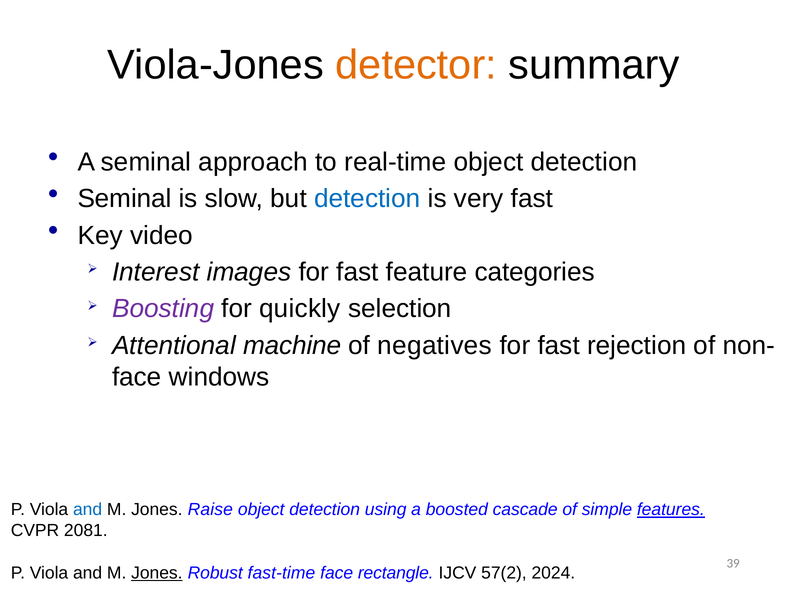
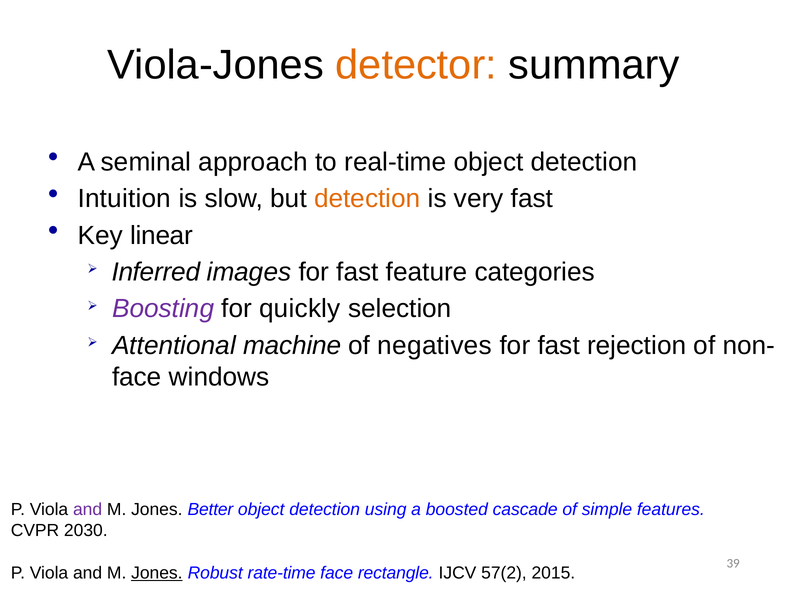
Seminal: Seminal -> Intuition (124, 199)
detection colour: blue -> orange (367, 199)
video: video -> linear (162, 236)
Interest: Interest -> Inferred (156, 272)
and colour: blue -> purple (88, 510)
Raise: Raise -> Better (210, 510)
features underline: present -> none (671, 510)
2081: 2081 -> 2030 (86, 531)
fast-time: fast-time -> rate-time (282, 573)
2024: 2024 -> 2015 (553, 573)
